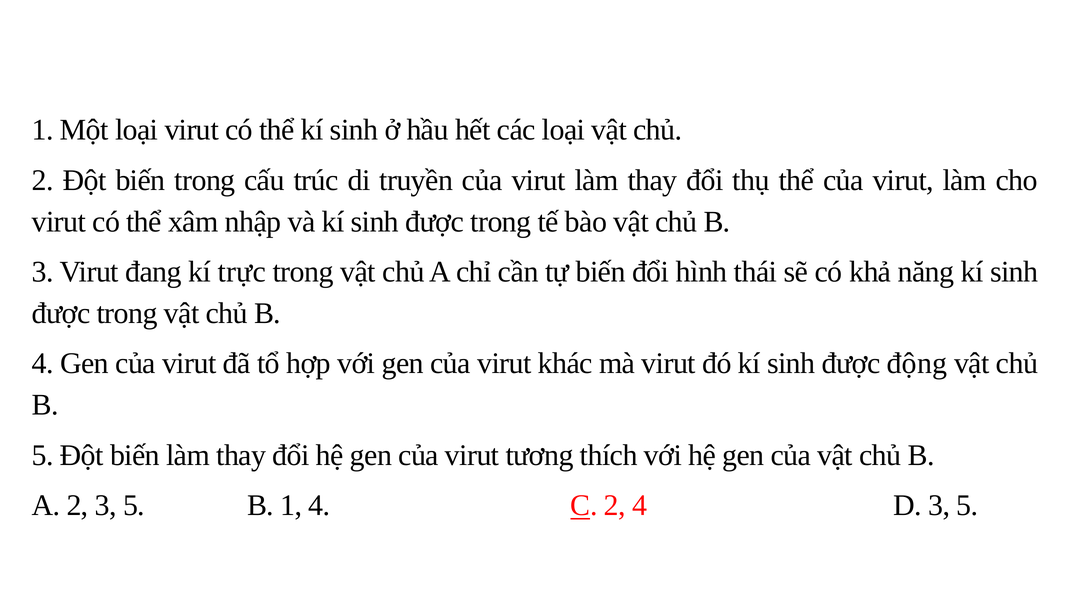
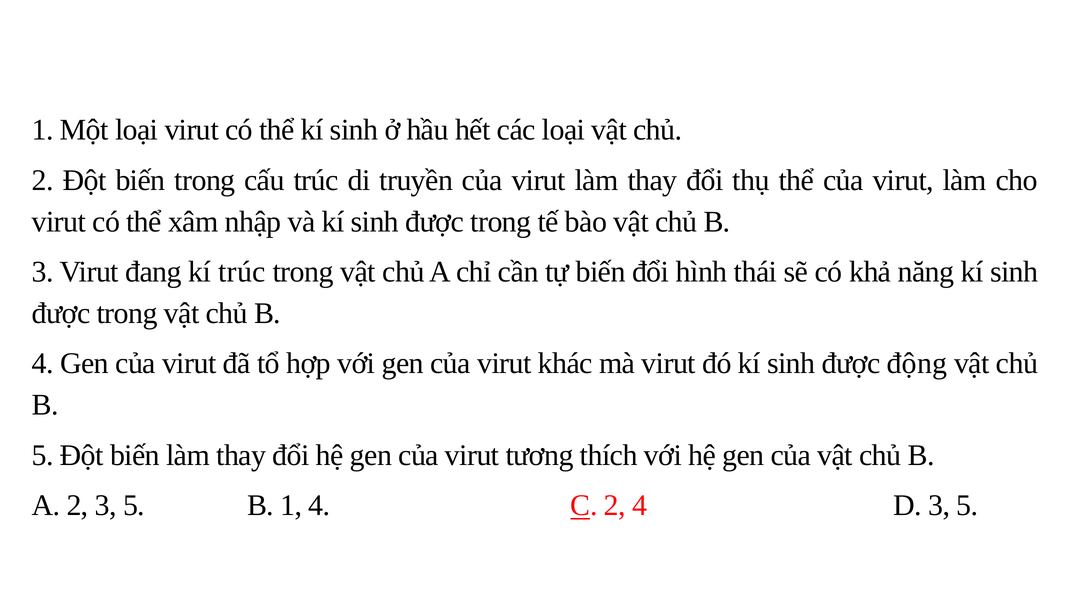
kí trực: trực -> trúc (242, 272)
